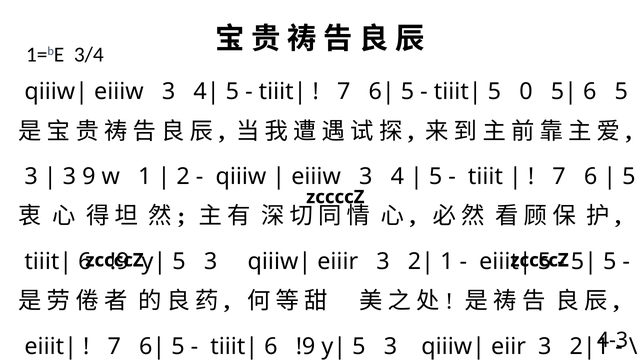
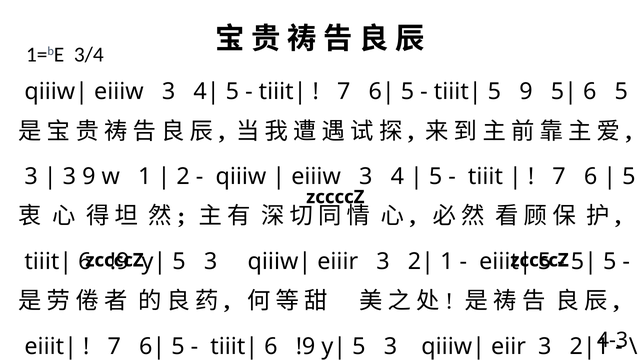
5 0: 0 -> 9 (526, 92)
